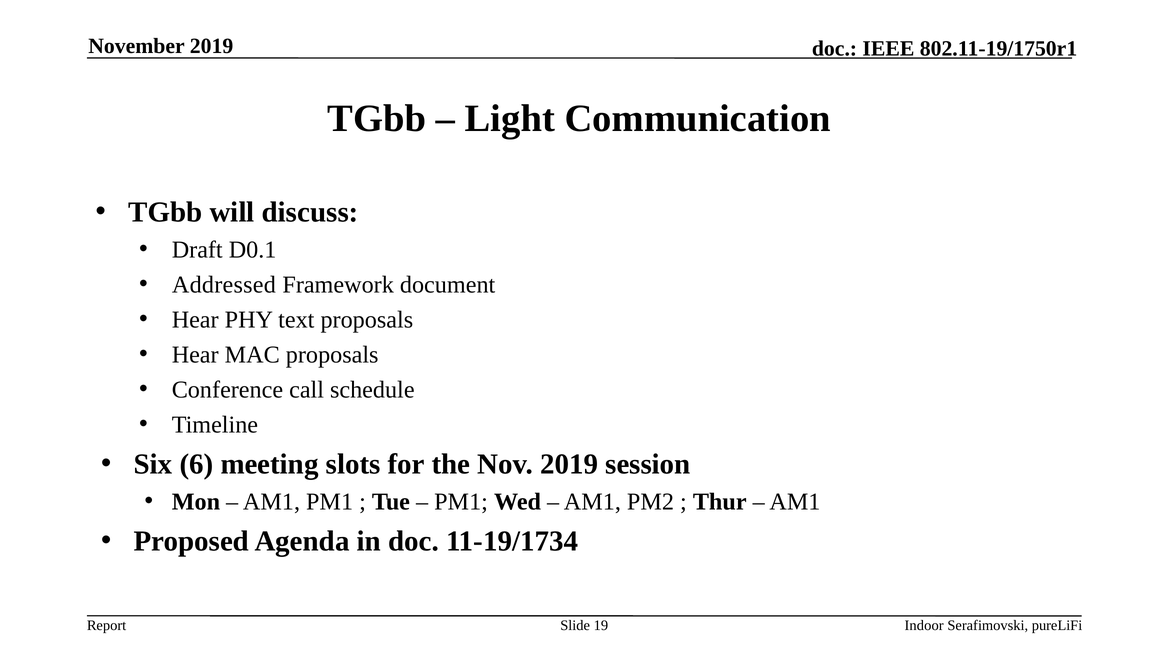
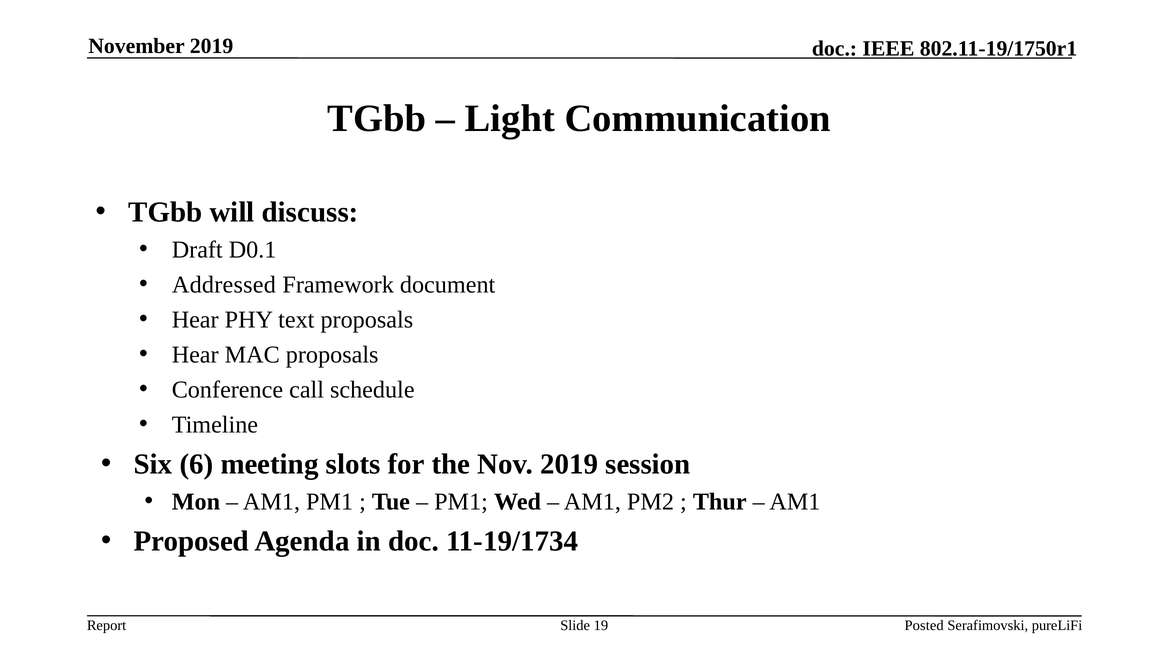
Indoor: Indoor -> Posted (924, 625)
